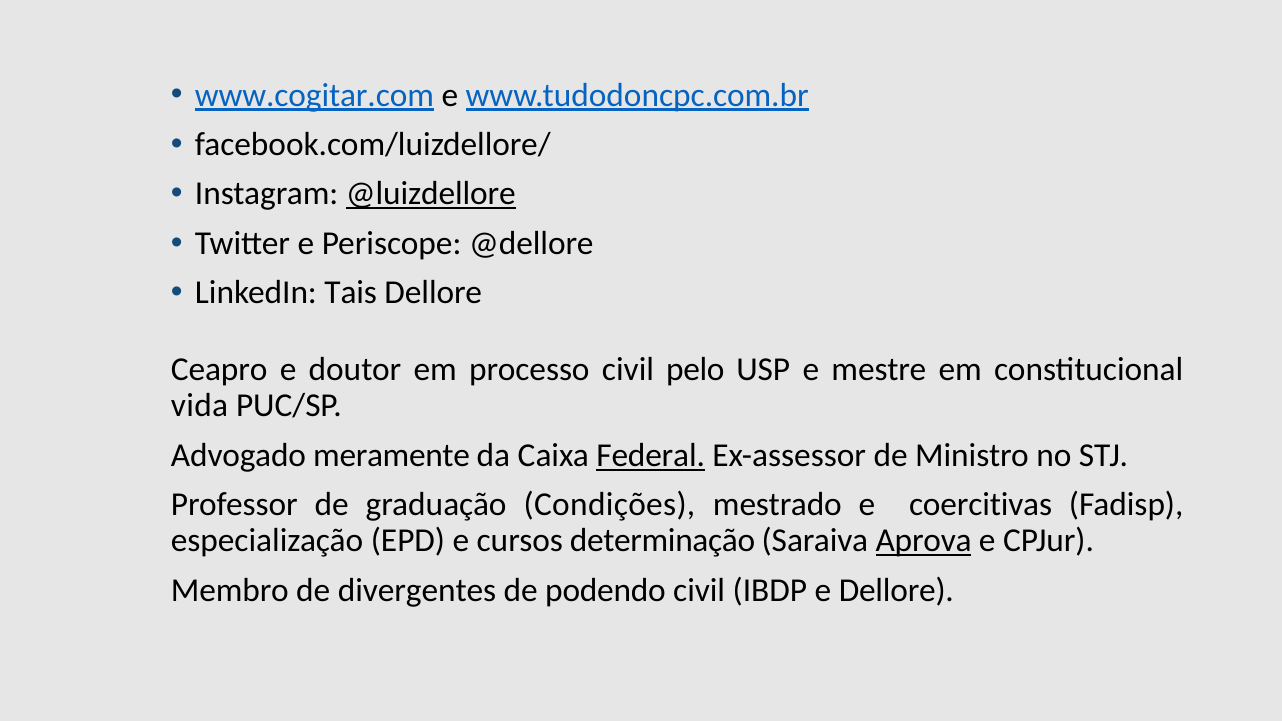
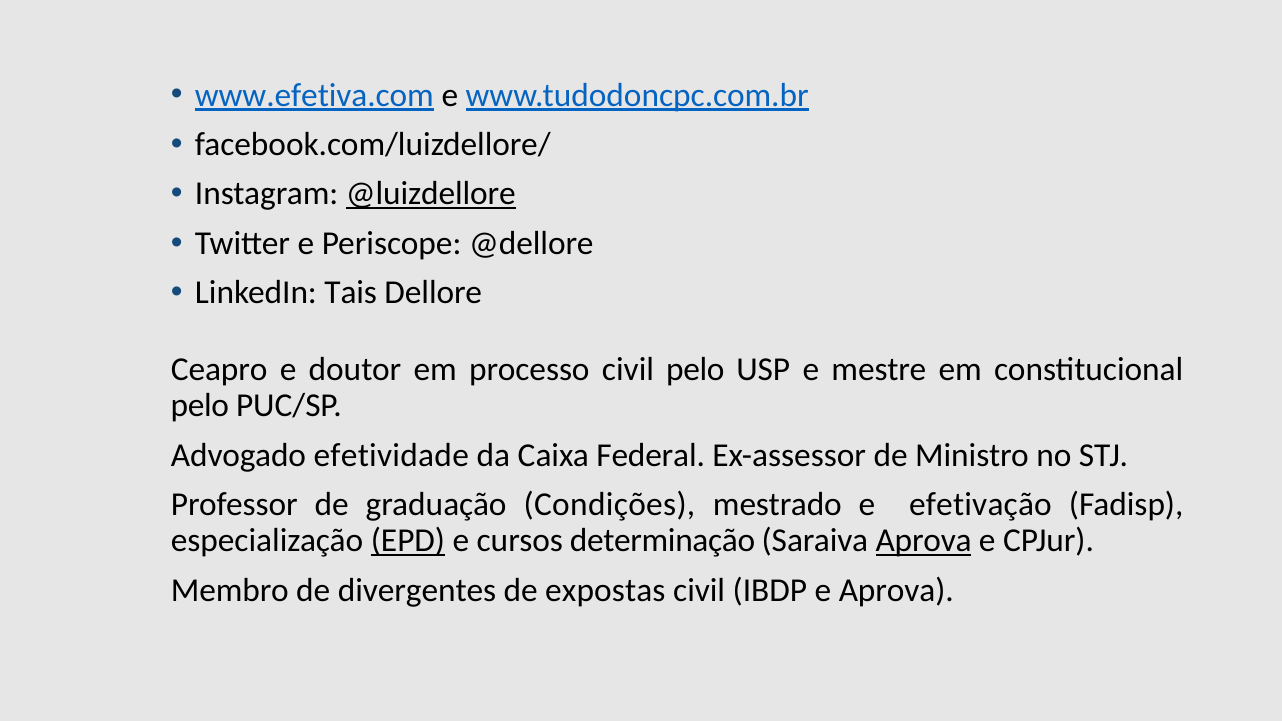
www.cogitar.com: www.cogitar.com -> www.efetiva.com (314, 95)
vida: vida -> pelo (200, 406)
meramente: meramente -> efetividade (391, 455)
Federal underline: present -> none (651, 455)
coercitivas: coercitivas -> efetivação (980, 505)
EPD underline: none -> present (408, 541)
podendo: podendo -> expostas (605, 590)
e Dellore: Dellore -> Aprova (896, 590)
